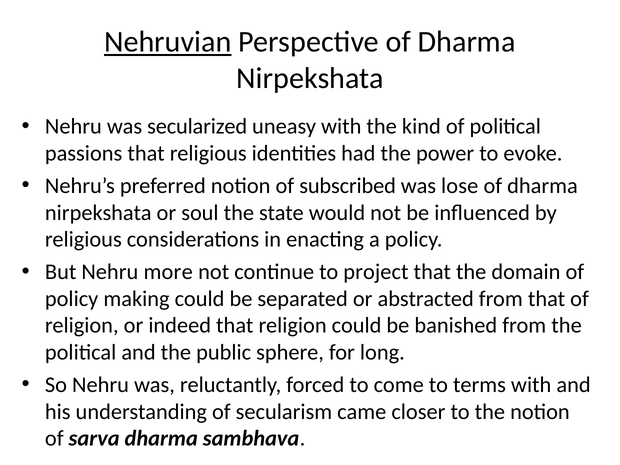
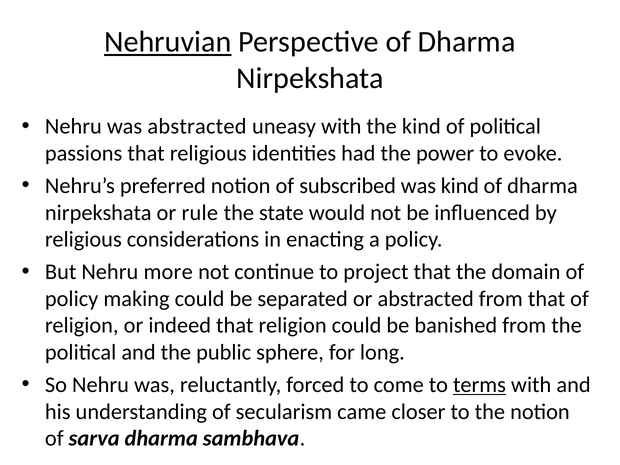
was secularized: secularized -> abstracted (197, 127)
was lose: lose -> kind (460, 186)
soul: soul -> rule (200, 213)
terms underline: none -> present (479, 385)
